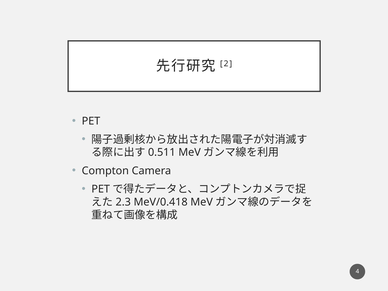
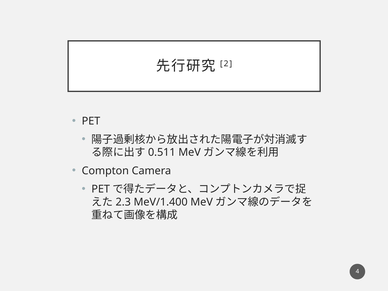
MeV/0.418: MeV/0.418 -> MeV/1.400 (161, 202)
